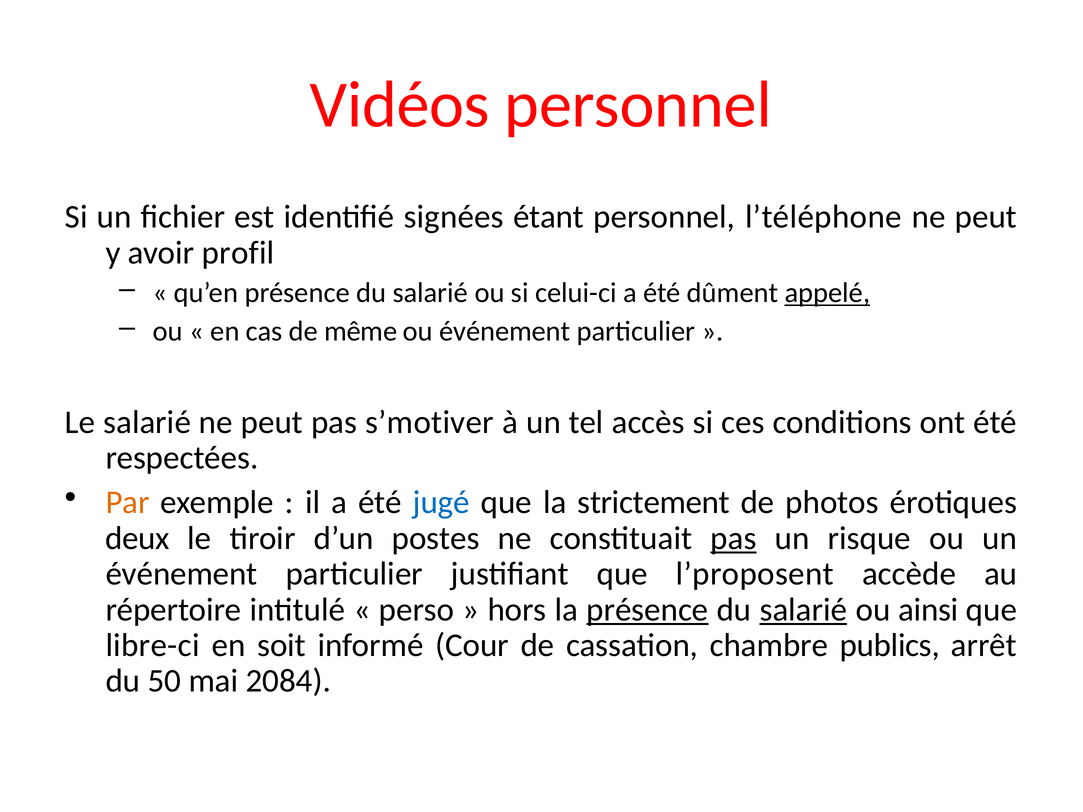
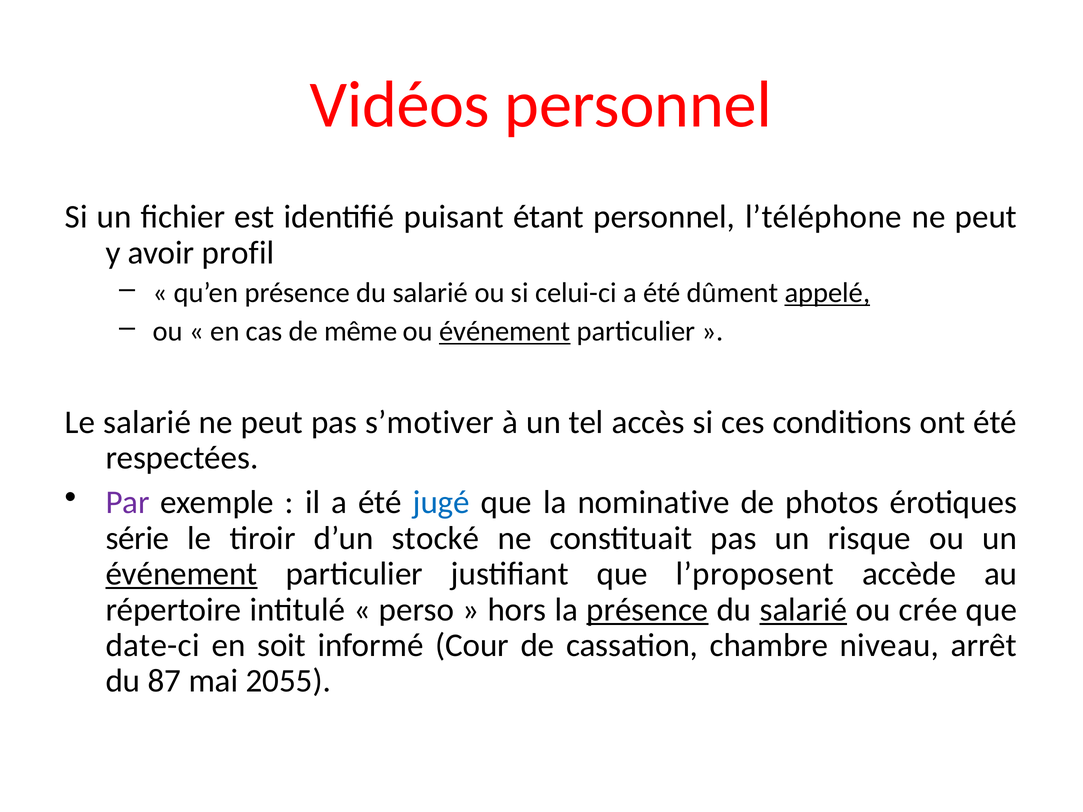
signées: signées -> puisant (454, 217)
événement underline: none -> present (505, 332)
Par colour: orange -> purple (128, 503)
strictement: strictement -> nominative (654, 503)
deux: deux -> série (137, 538)
postes: postes -> stocké (436, 538)
pas underline: present -> none (733, 538)
événement underline: none -> present (182, 574)
ainsi: ainsi -> crée (928, 610)
libre-ci: libre-ci -> date-ci (153, 646)
publics: publics -> niveau (889, 646)
50: 50 -> 87 (164, 681)
2084: 2084 -> 2055 (288, 681)
